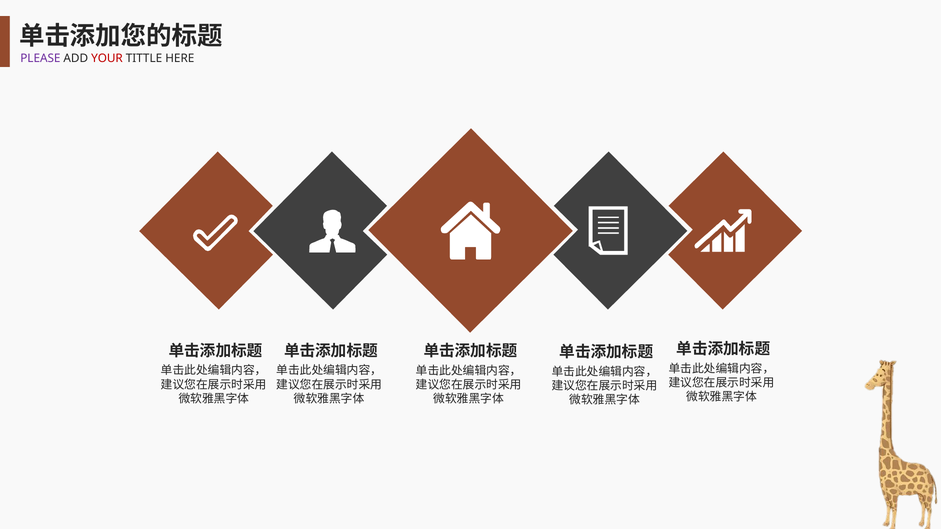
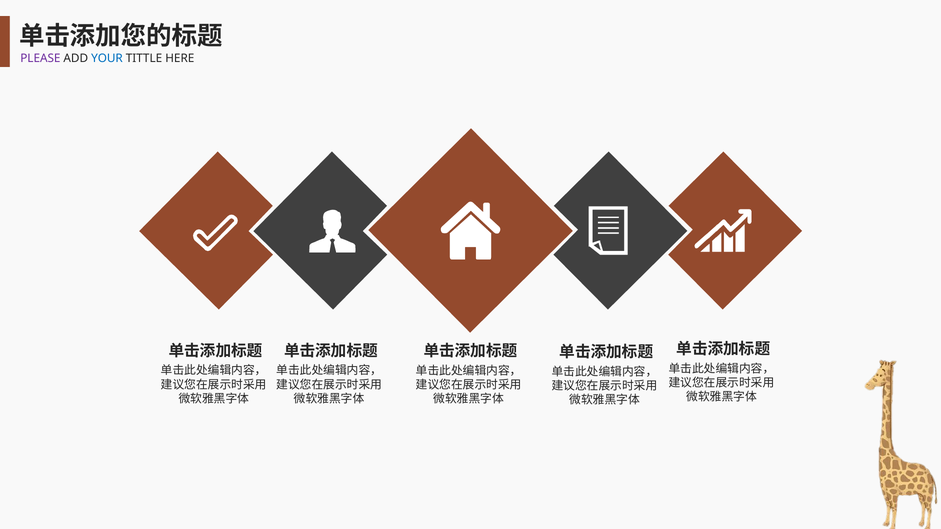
YOUR colour: red -> blue (107, 58)
